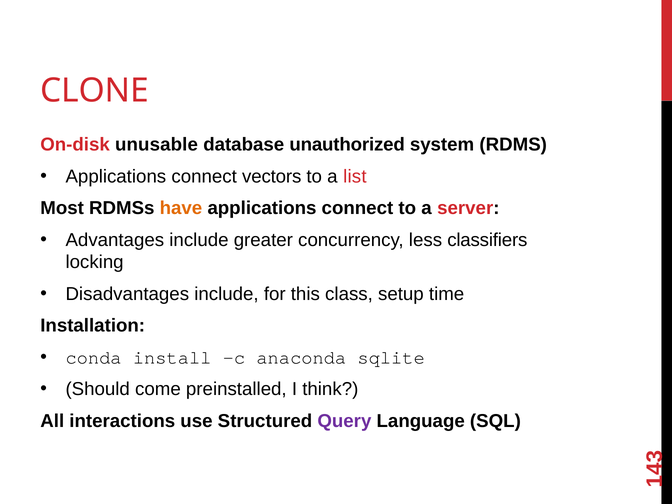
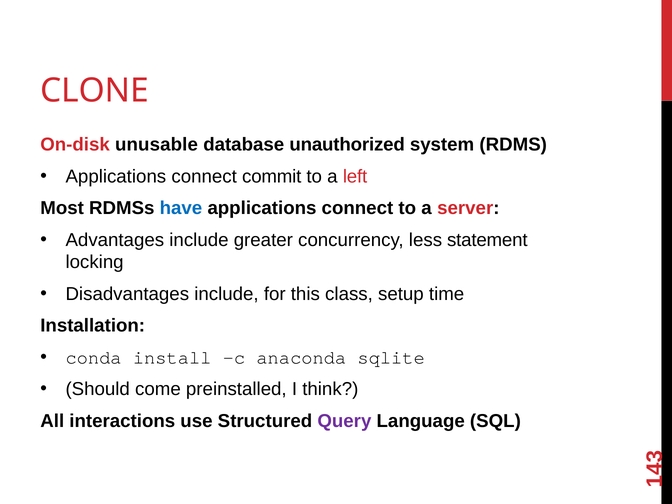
vectors: vectors -> commit (272, 176)
list: list -> left (355, 176)
have colour: orange -> blue (181, 208)
classifiers: classifiers -> statement (487, 240)
